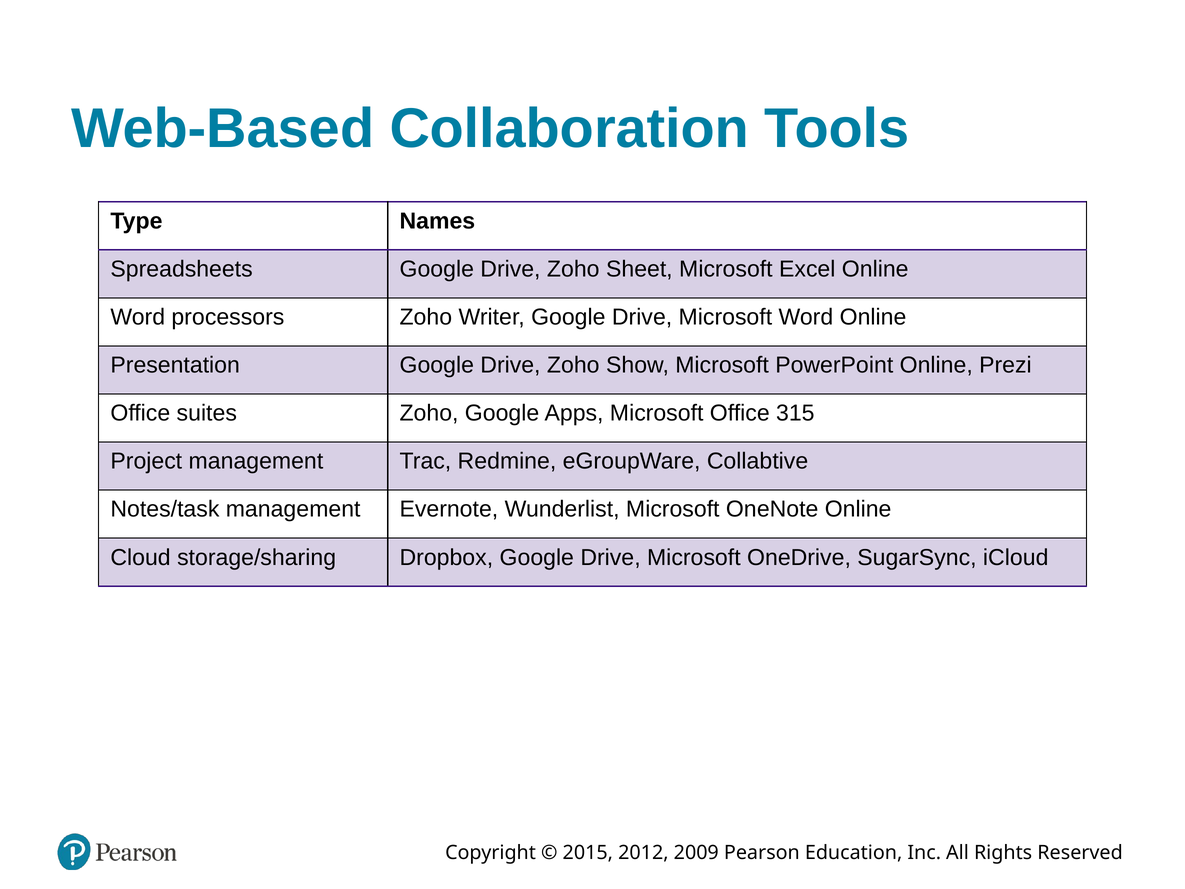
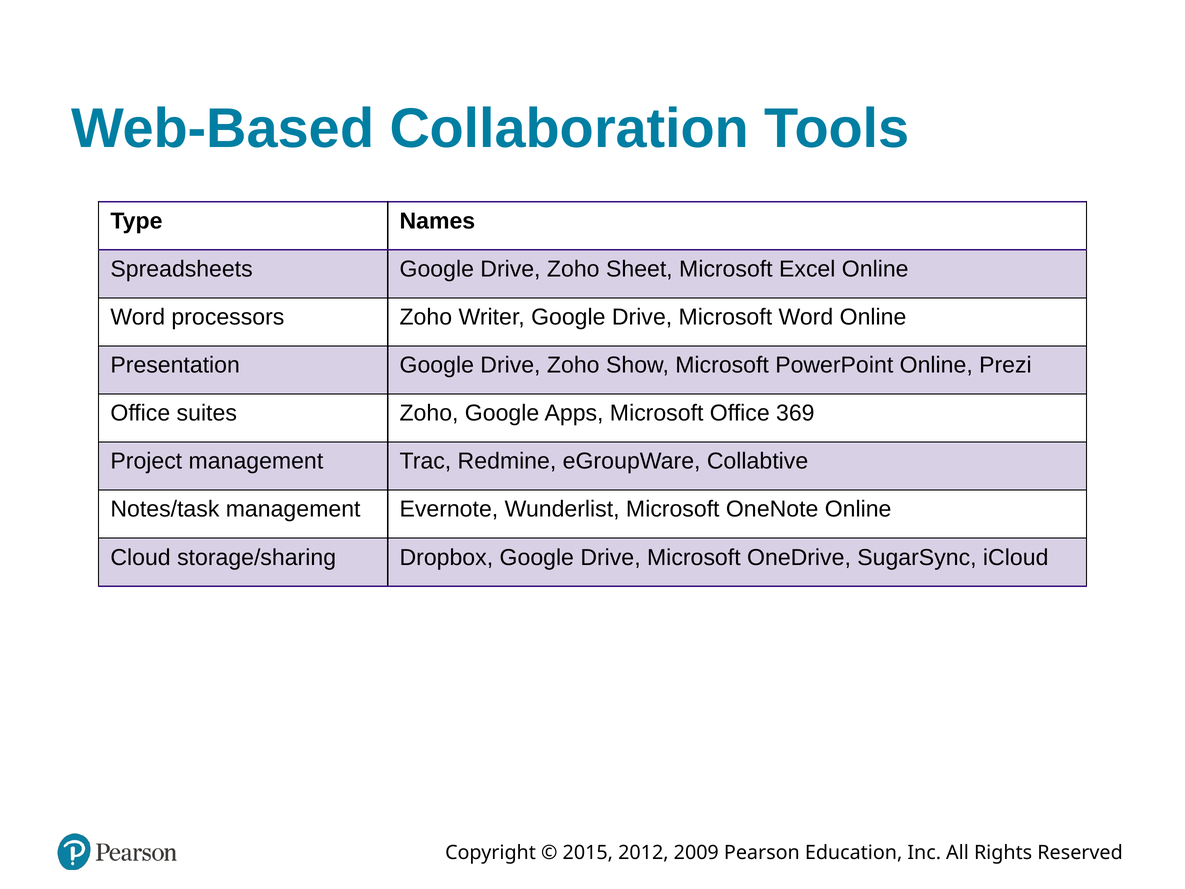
315: 315 -> 369 (795, 413)
